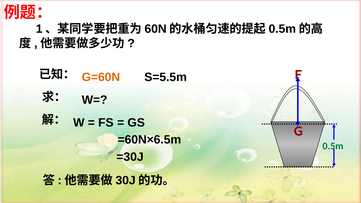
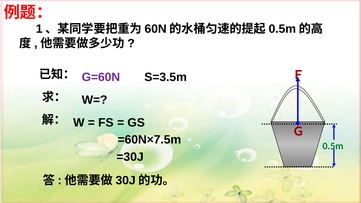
G=60N colour: orange -> purple (101, 77)
S=5.5m: S=5.5m -> S=3.5m (166, 77)
=60N×6.5m: =60N×6.5m -> =60N×7.5m (149, 140)
